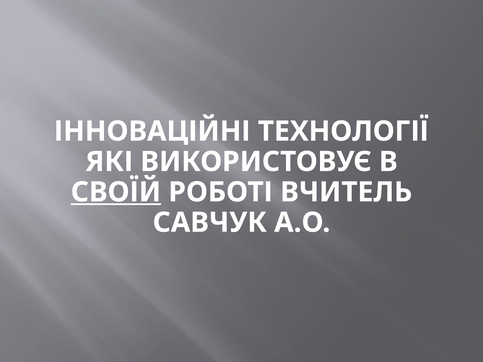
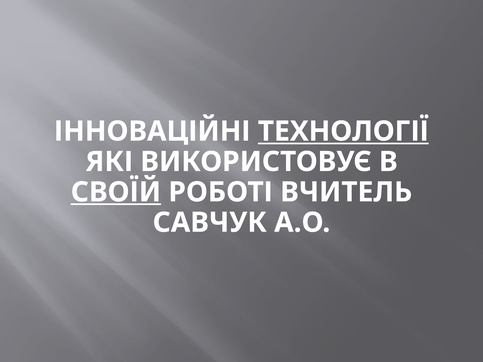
ТЕХНОЛОГІЇ underline: none -> present (343, 131)
